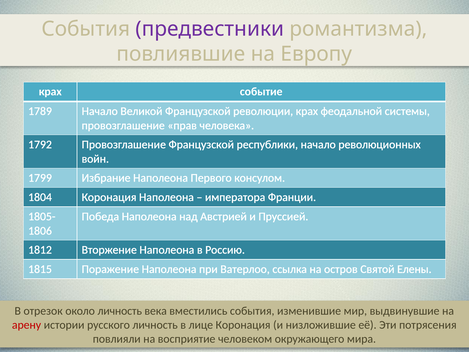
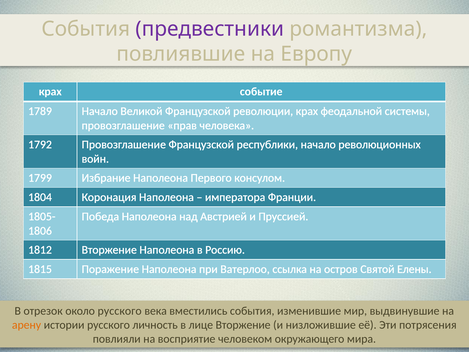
около личность: личность -> русского (120, 311)
арену colour: red -> orange (27, 325)
лице Коронация: Коронация -> Вторжение (243, 325)
